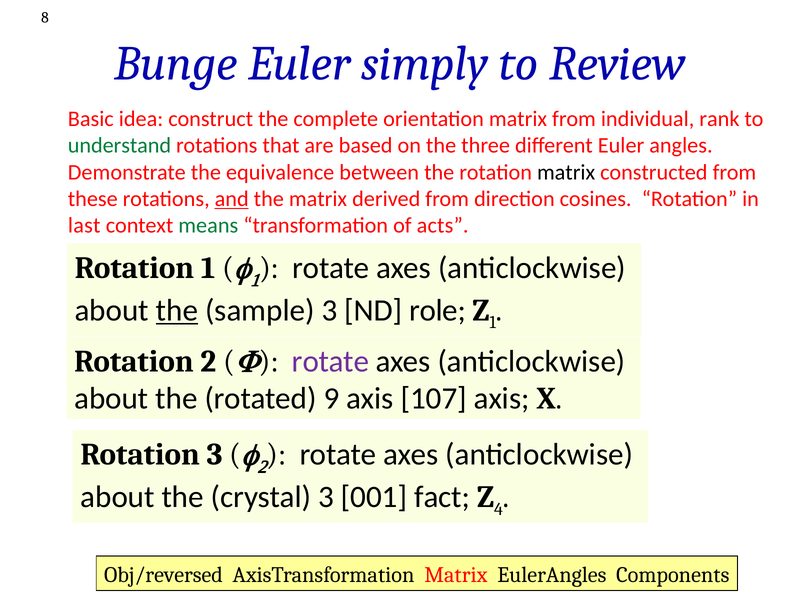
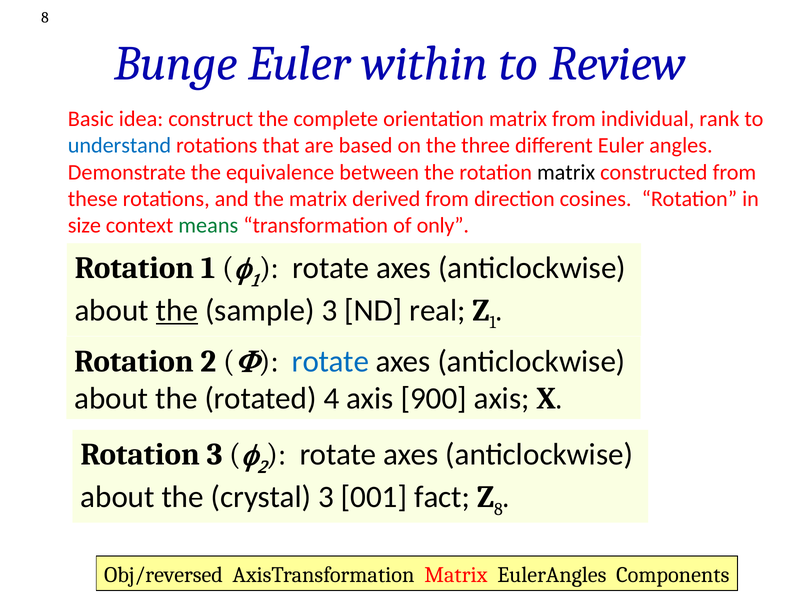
simply: simply -> within (425, 63)
understand colour: green -> blue (119, 146)
and underline: present -> none (232, 199)
last: last -> size (84, 226)
acts: acts -> only (443, 226)
role: role -> real (437, 310)
rotate colour: purple -> blue (330, 361)
9: 9 -> 4 (331, 399)
107: 107 -> 900 (434, 399)
4: 4 -> 8 (498, 509)
